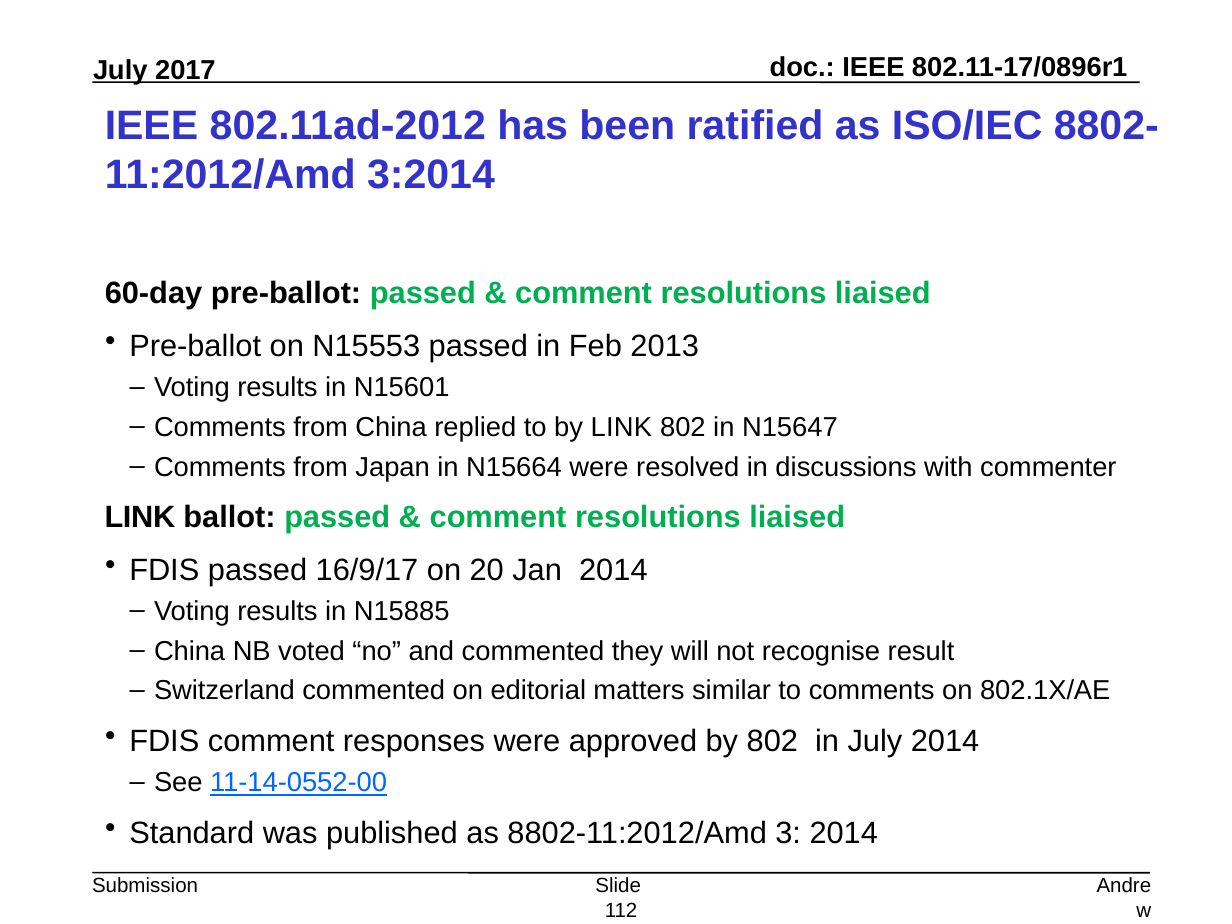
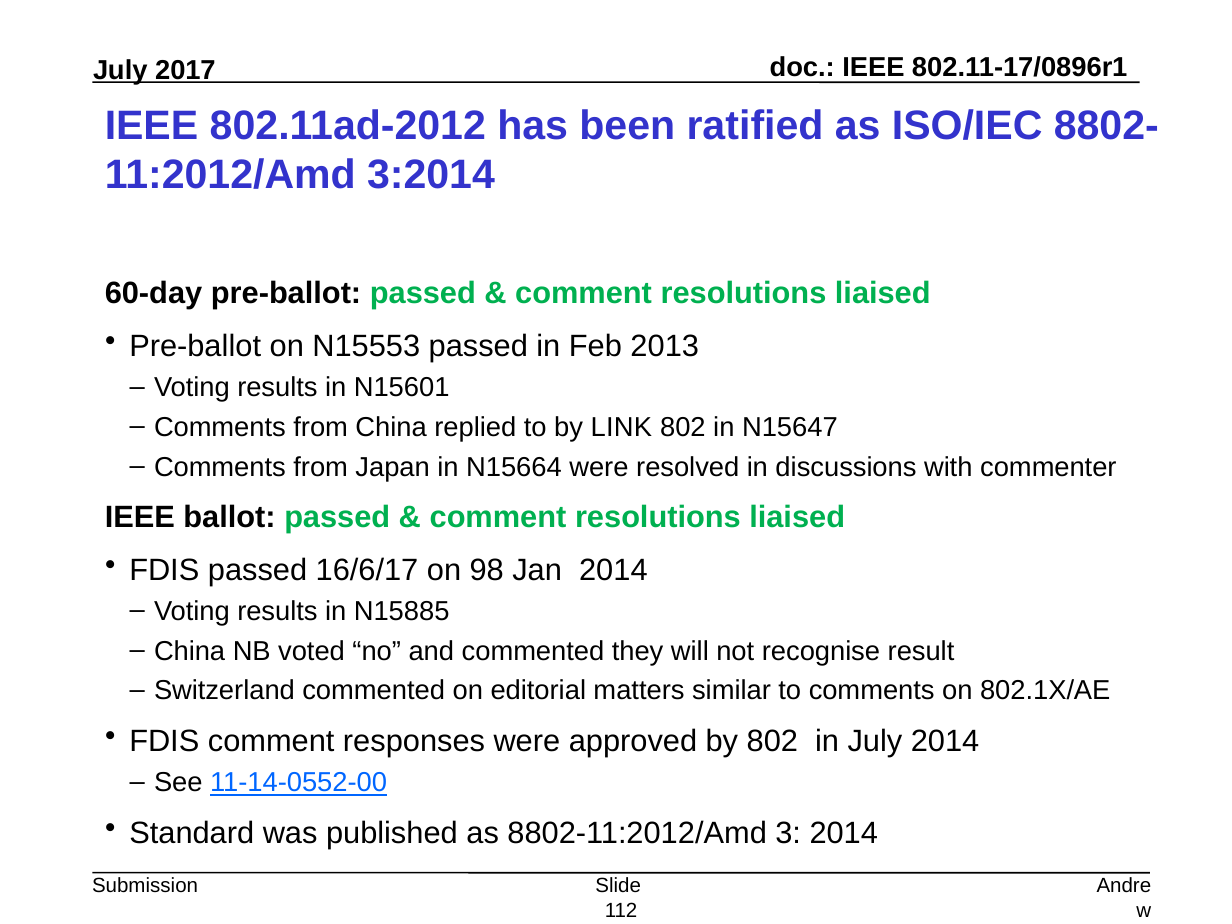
LINK: LINK -> IEEE (140, 518)
16/9/17: 16/9/17 -> 16/6/17 (367, 570)
20: 20 -> 98 (487, 570)
